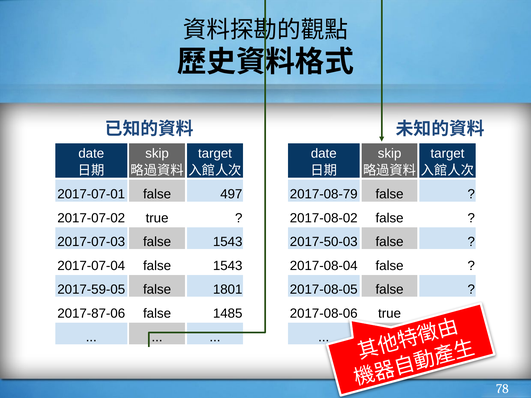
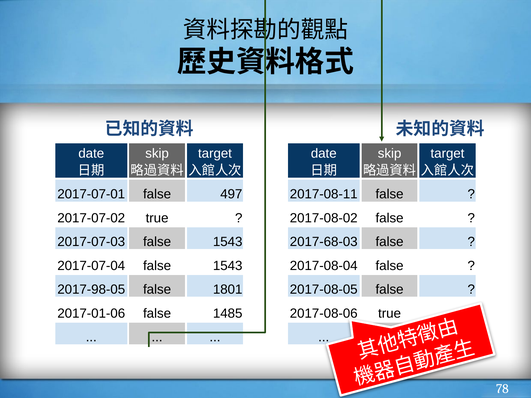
2017-08-79: 2017-08-79 -> 2017-08-11 (324, 194)
2017-50-03: 2017-50-03 -> 2017-68-03 (324, 242)
2017-59-05: 2017-59-05 -> 2017-98-05 (91, 290)
2017-87-06: 2017-87-06 -> 2017-01-06 (91, 313)
